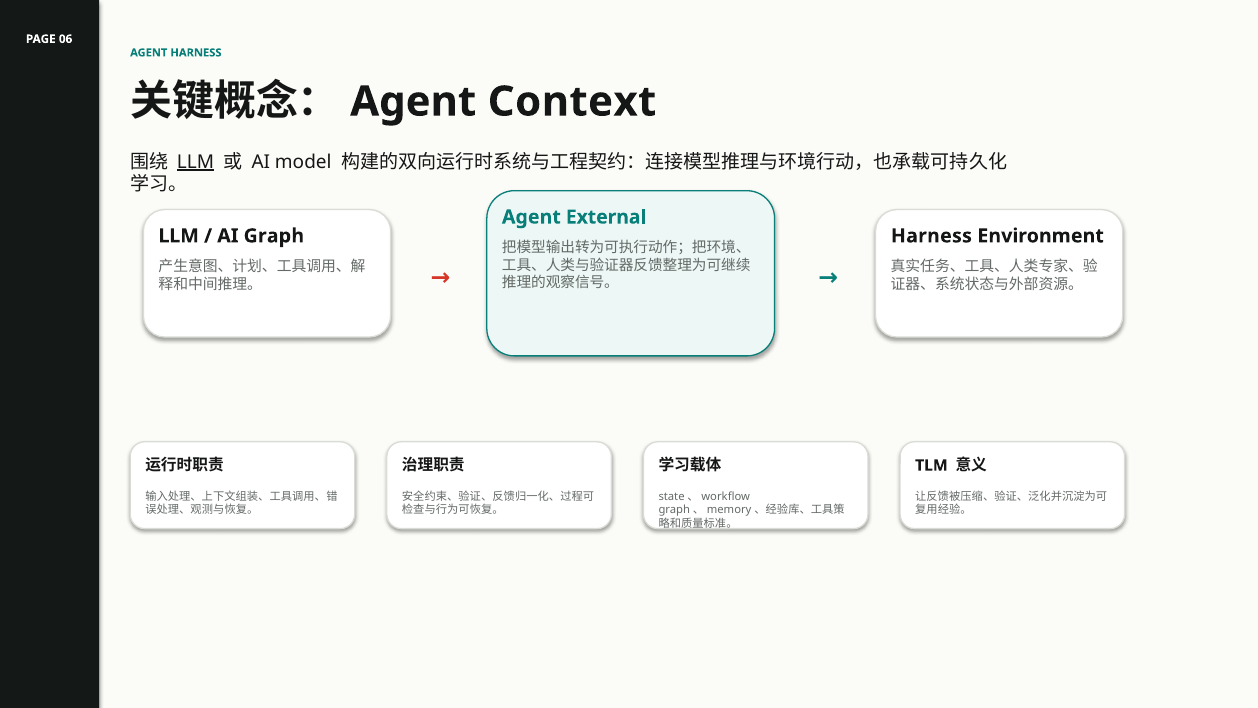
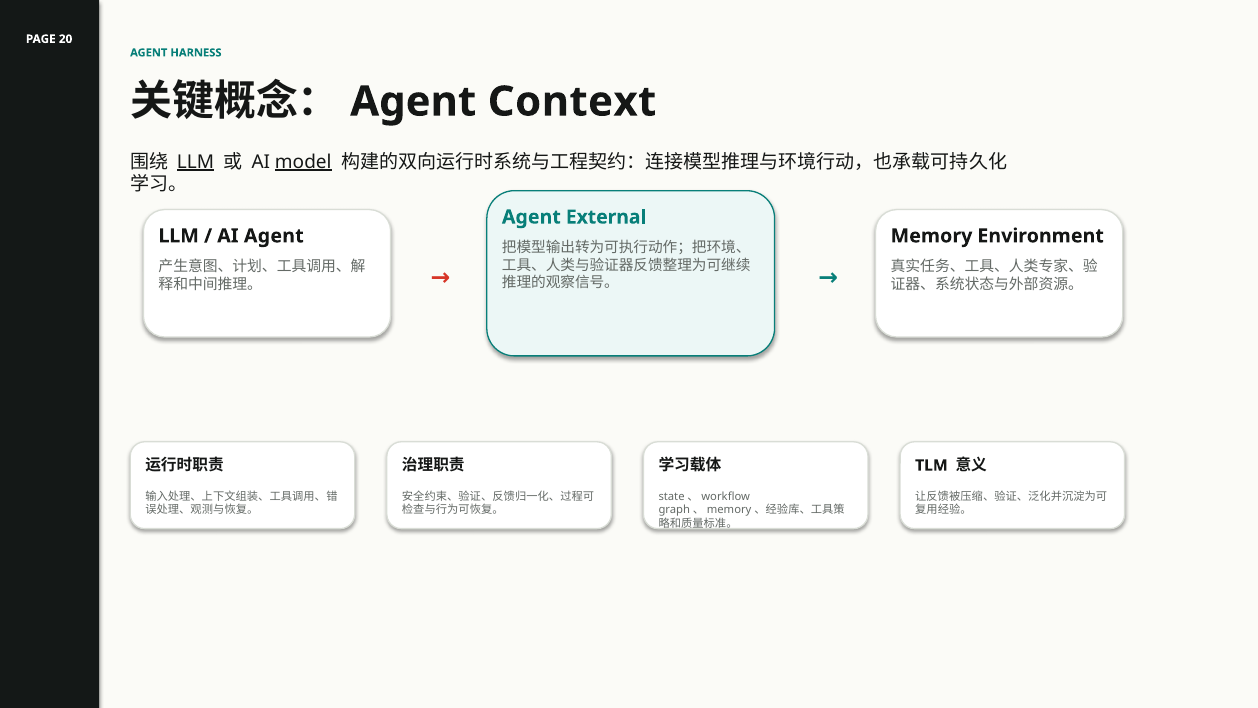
06: 06 -> 20 (66, 39)
model underline: none -> present (303, 162)
AI Graph: Graph -> Agent (274, 236)
Harness: Harness -> Memory (931, 236)
